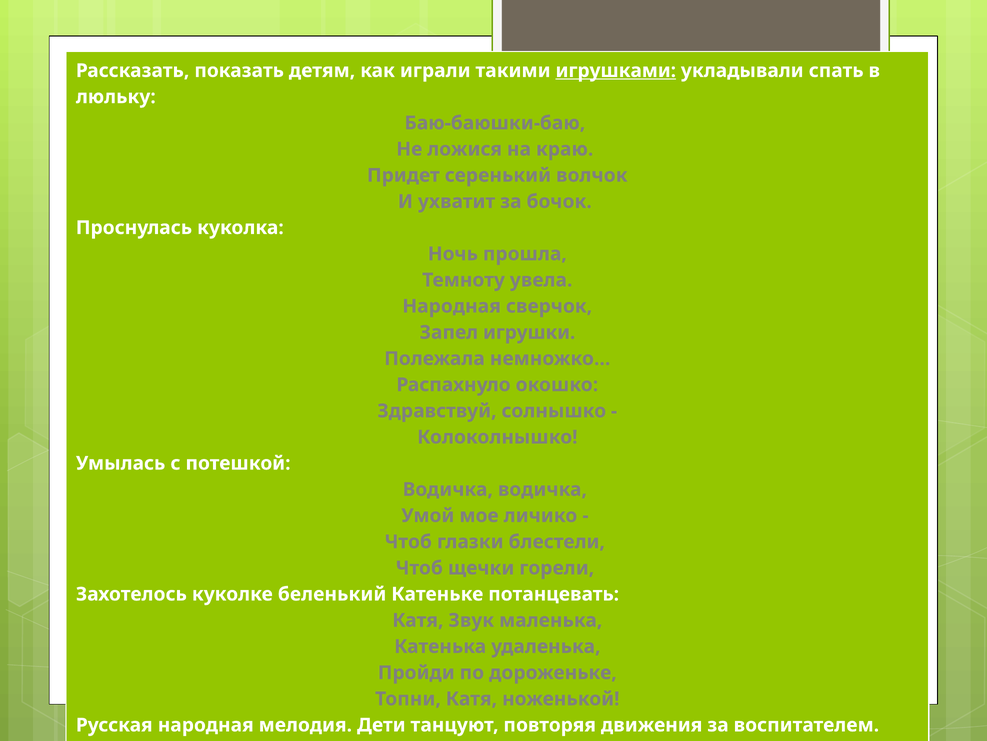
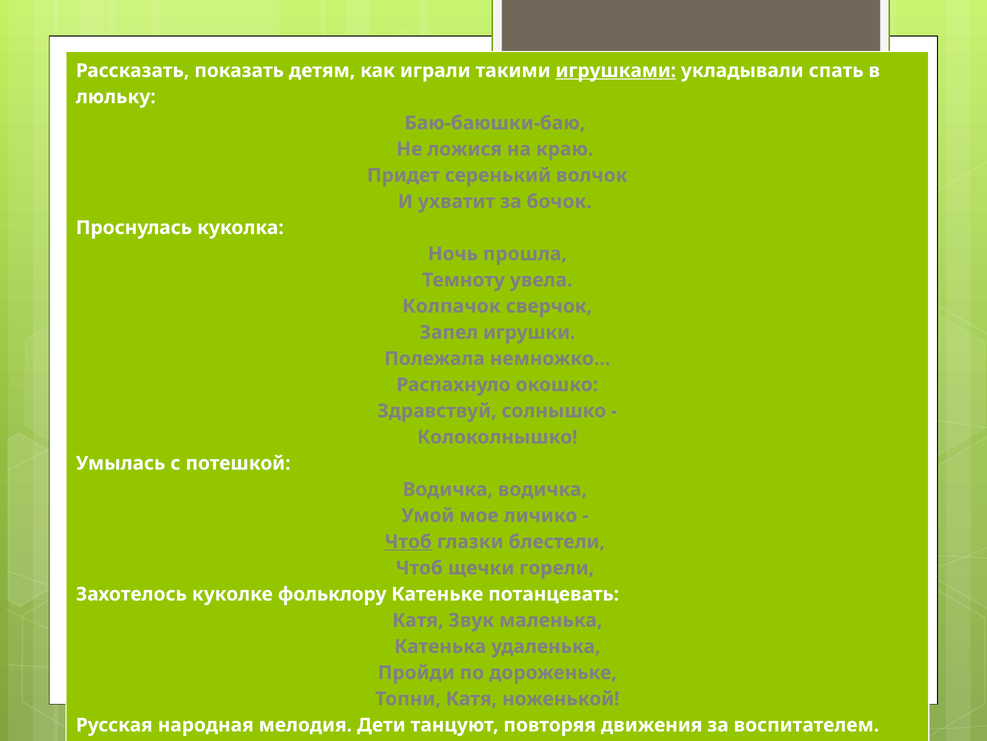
Народная: Народная -> Колпачок (452, 306)
Чтоб underline: none -> present (408, 541)
беленький: беленький -> фольклору (332, 594)
